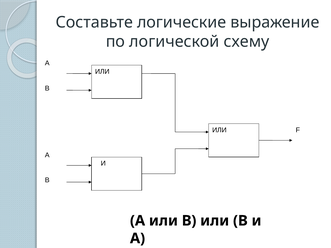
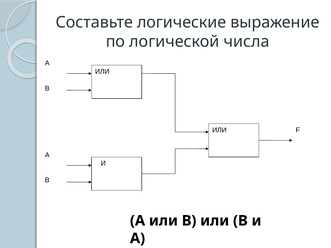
схему: схему -> числа (246, 42)
